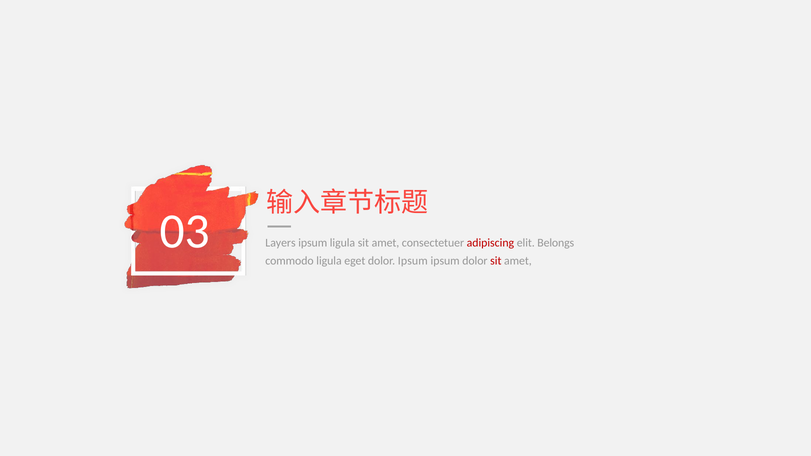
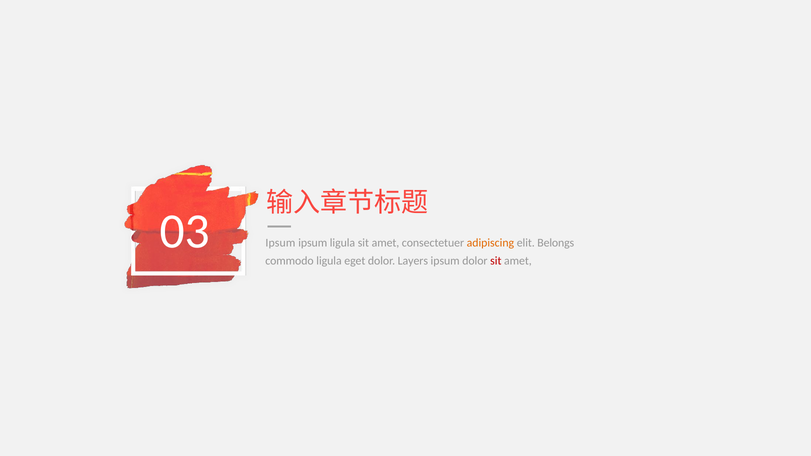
Layers: Layers -> Ipsum (280, 243)
adipiscing colour: red -> orange (490, 243)
dolor Ipsum: Ipsum -> Layers (413, 261)
